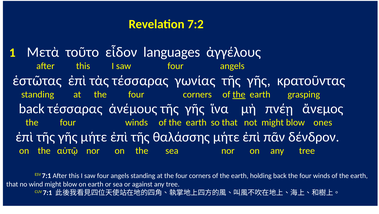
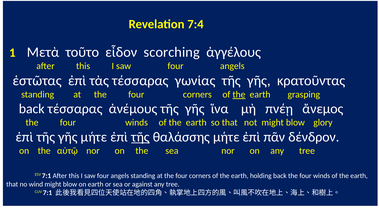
7:2: 7:2 -> 7:4 (195, 24)
languages: languages -> scorching (172, 52)
ones: ones -> glory (323, 122)
τῆς underline: none -> present (140, 137)
